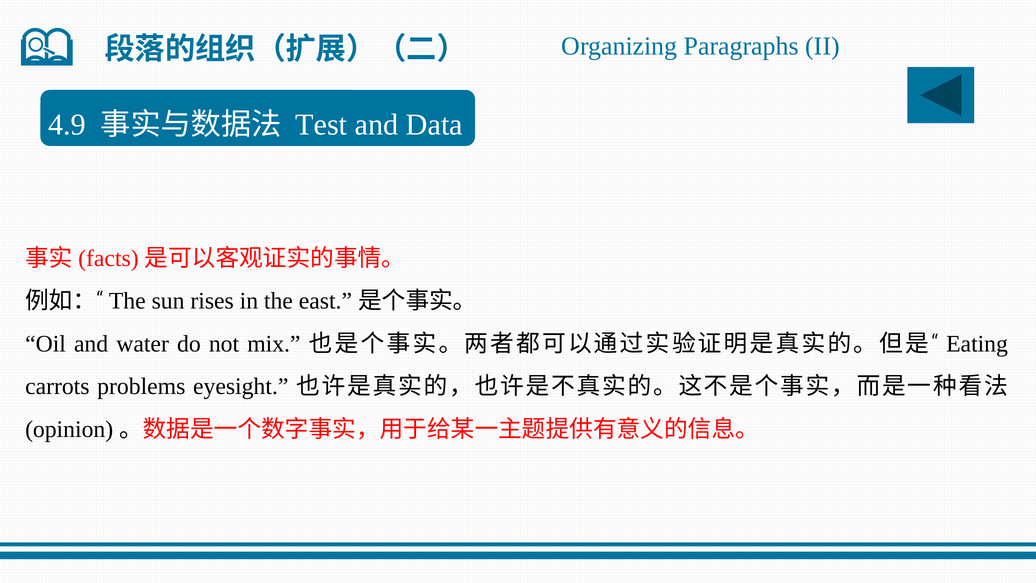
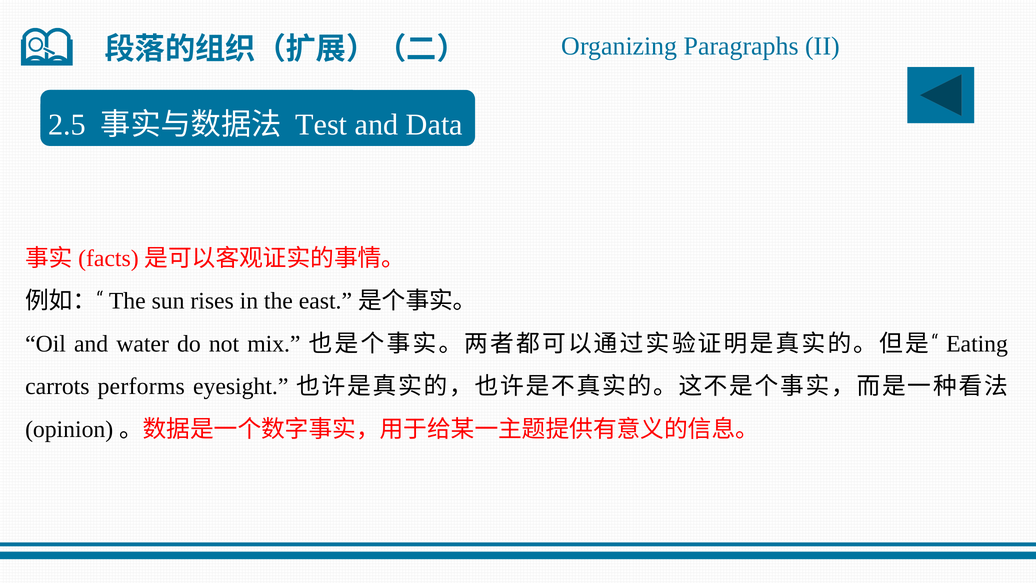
4.9: 4.9 -> 2.5 (67, 125)
problems: problems -> performs (141, 386)
